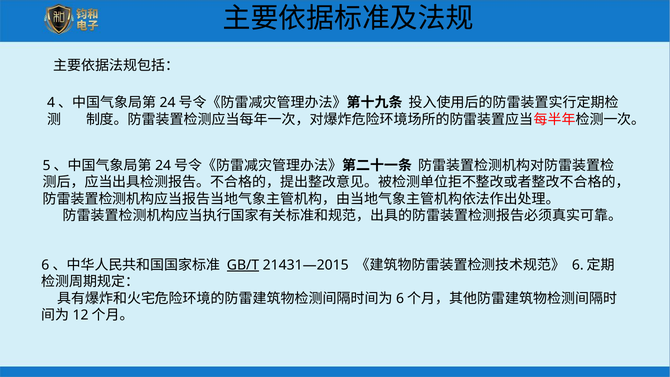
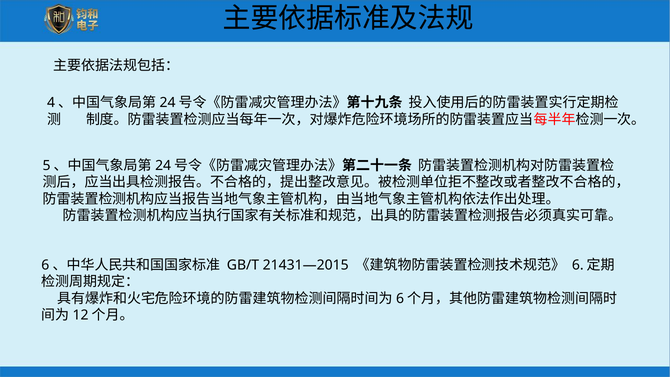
GB/T underline: present -> none (243, 265)
